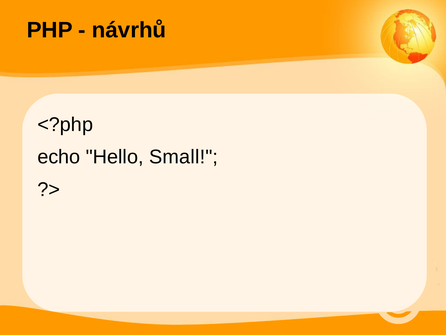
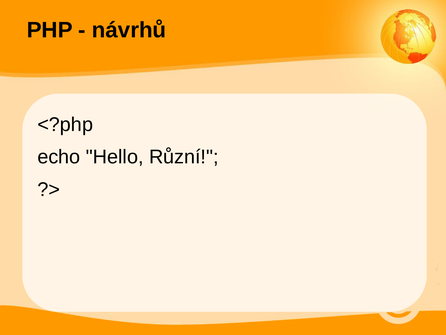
Small: Small -> Různí (184, 157)
